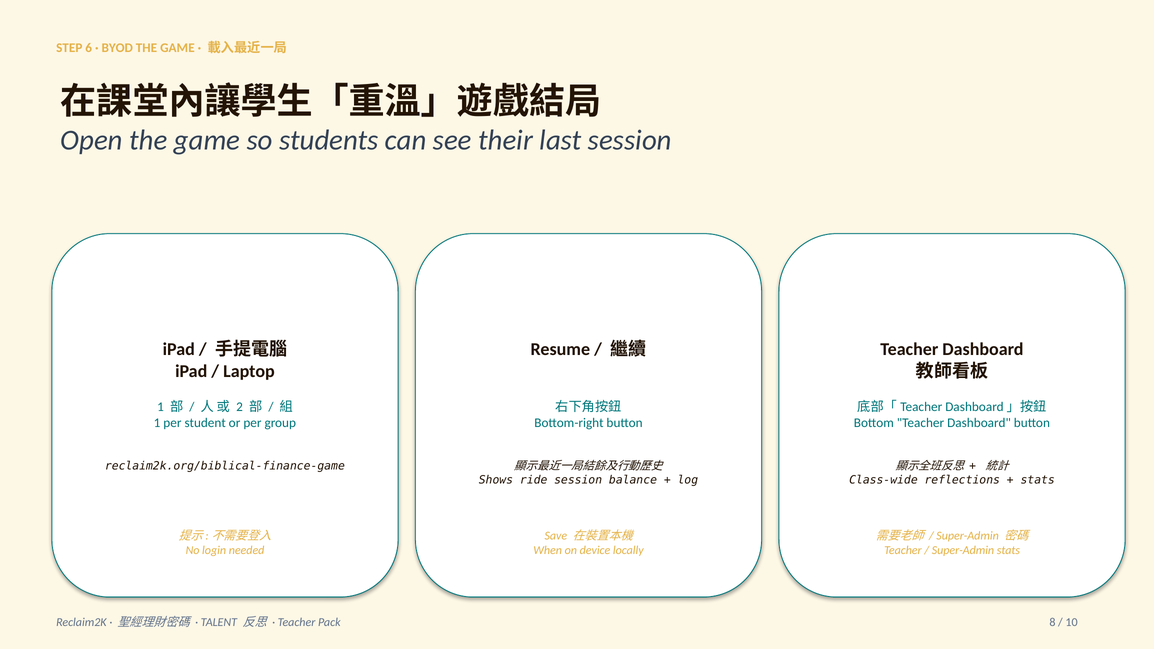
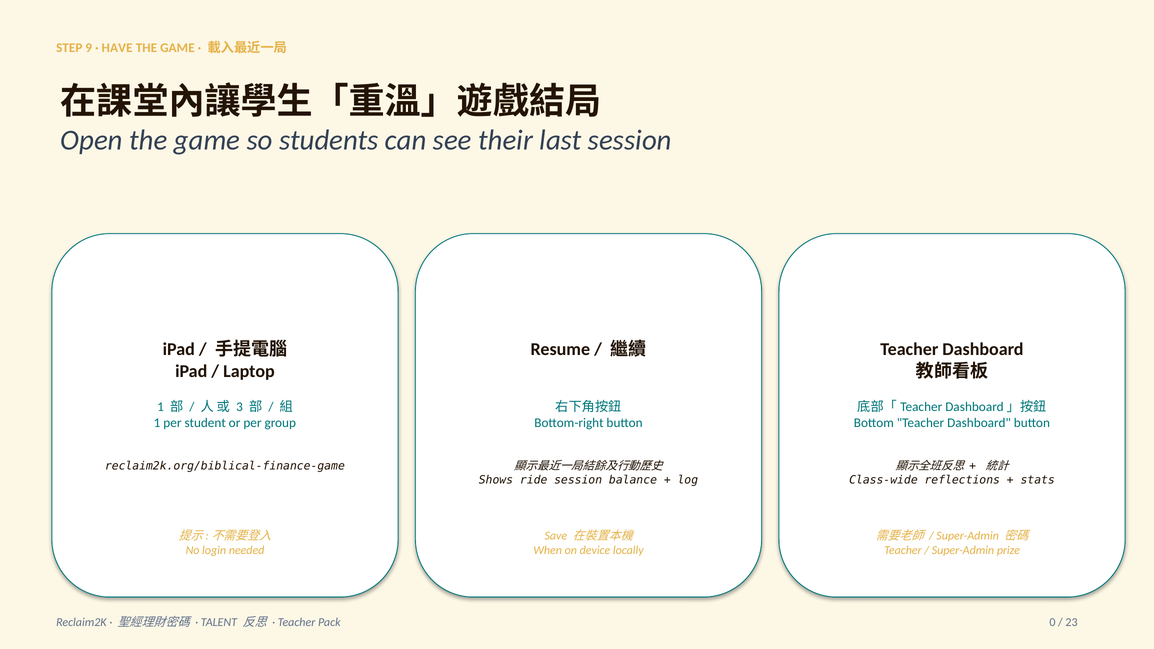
6: 6 -> 9 (89, 48)
BYOD: BYOD -> HAVE (117, 48)
2: 2 -> 3 (240, 407)
Super-Admin stats: stats -> prize (1008, 550)
8: 8 -> 0 (1052, 622)
10: 10 -> 23 (1072, 622)
